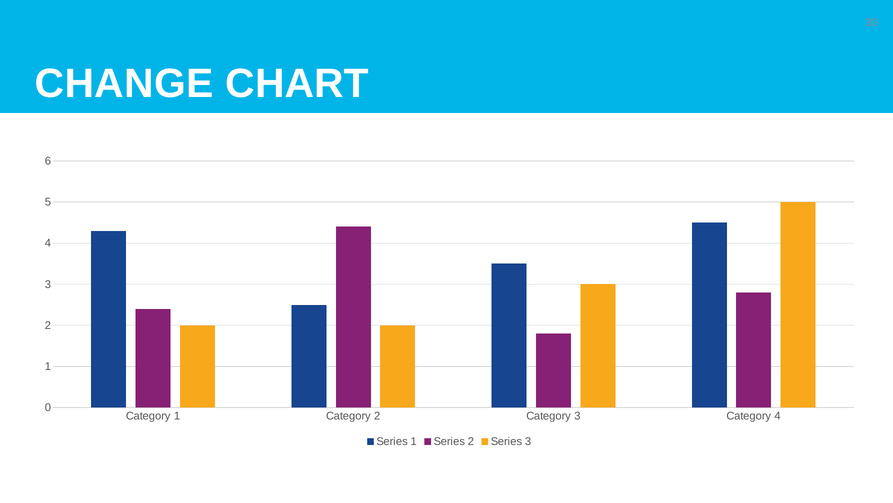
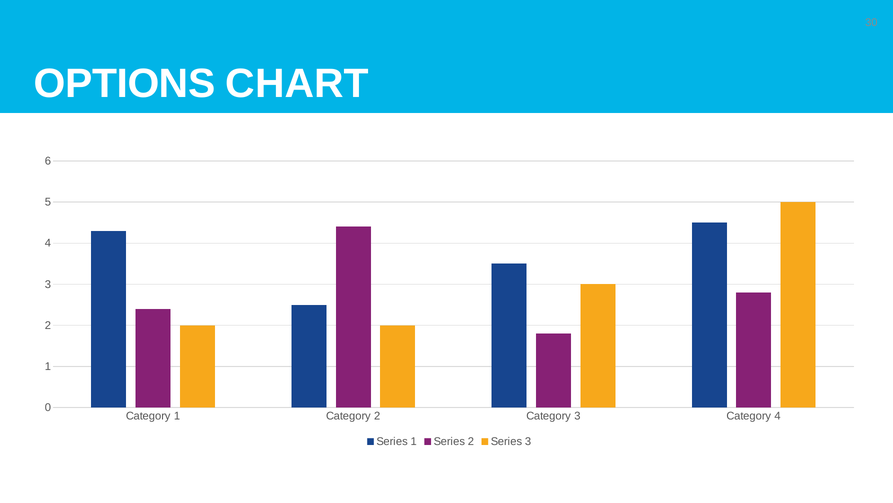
CHANGE: CHANGE -> OPTIONS (125, 84)
